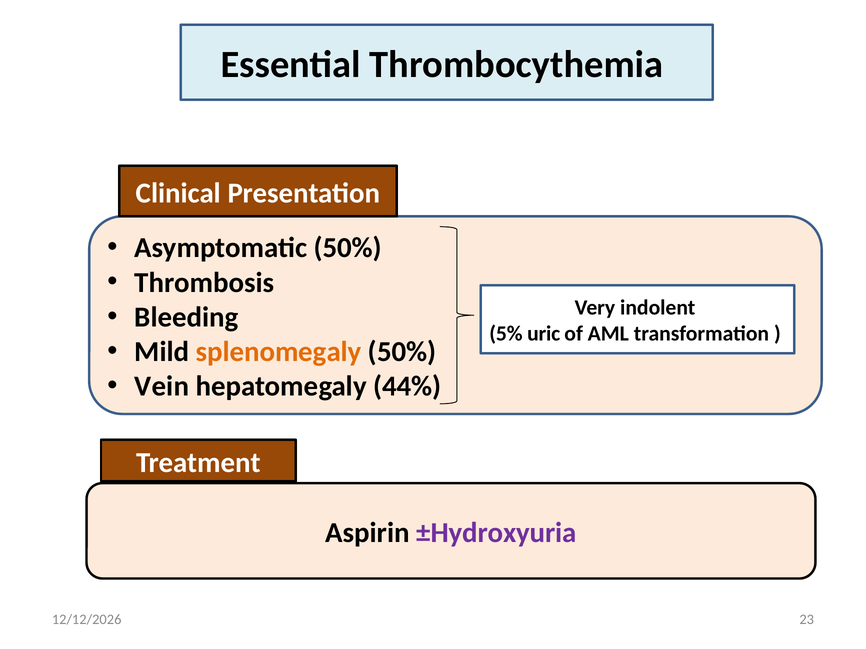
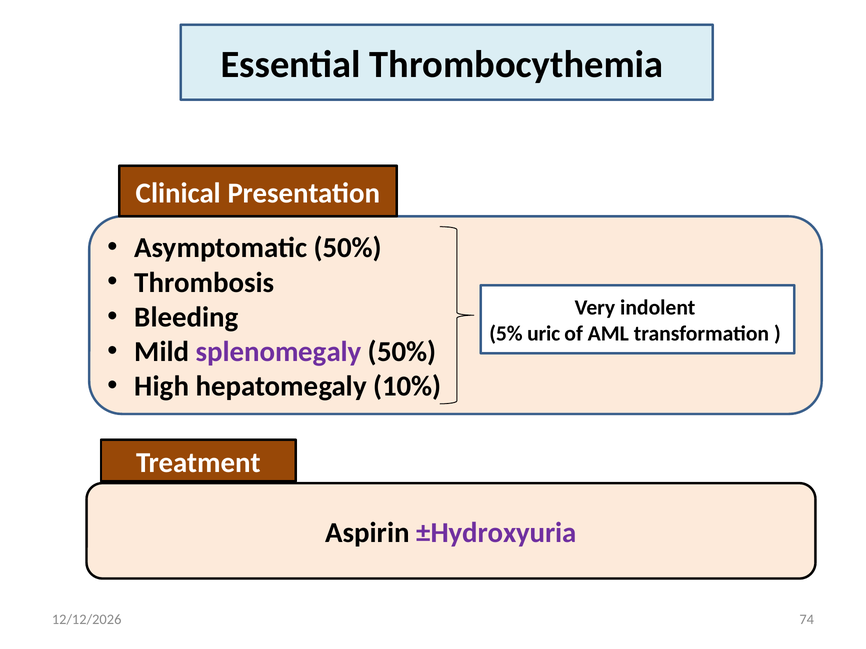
splenomegaly colour: orange -> purple (279, 352)
Vein: Vein -> High (162, 387)
44%: 44% -> 10% (407, 387)
23: 23 -> 74 (807, 620)
